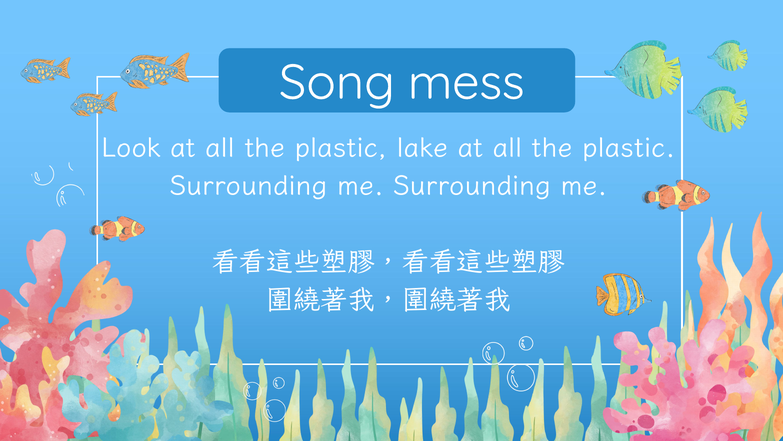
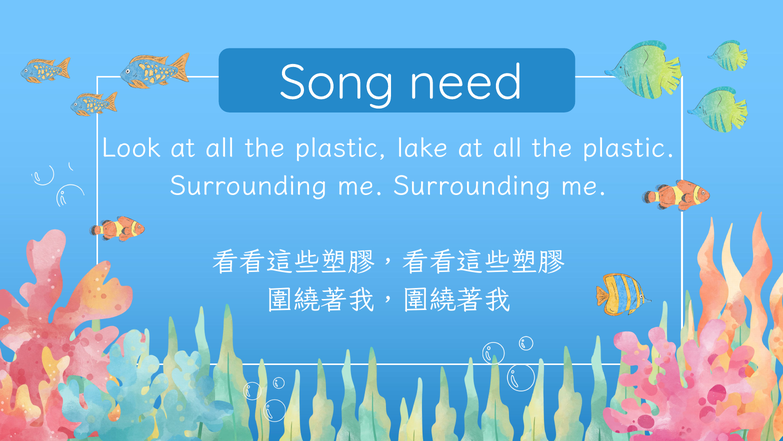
mess: mess -> need (466, 82)
